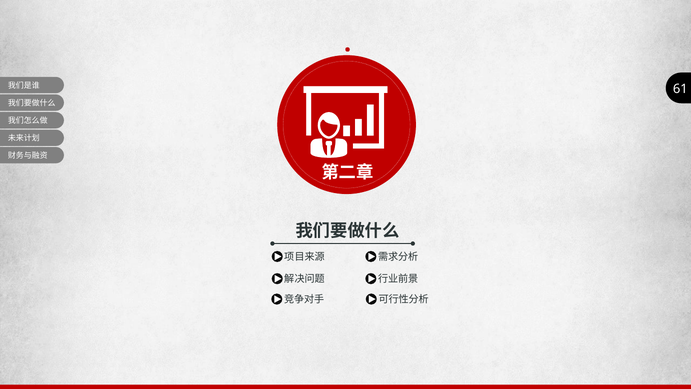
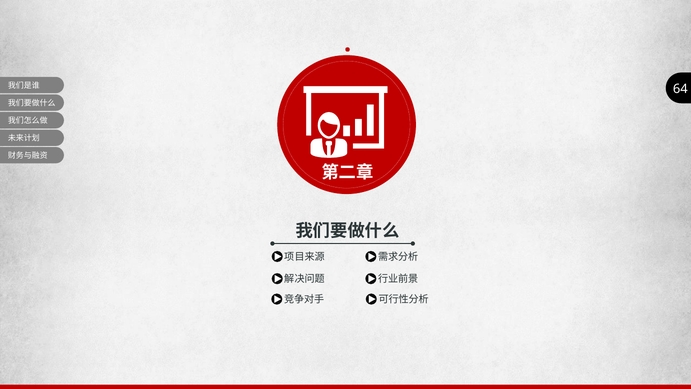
61: 61 -> 64 (680, 89)
